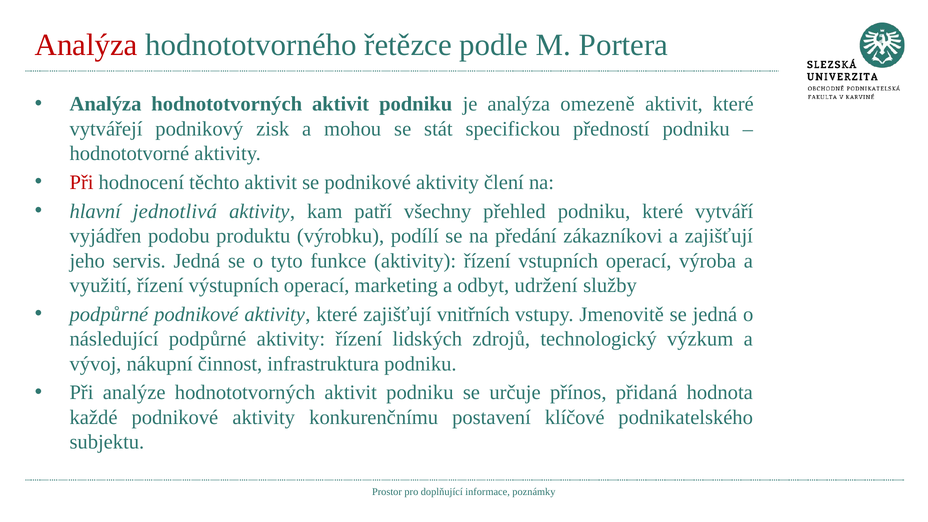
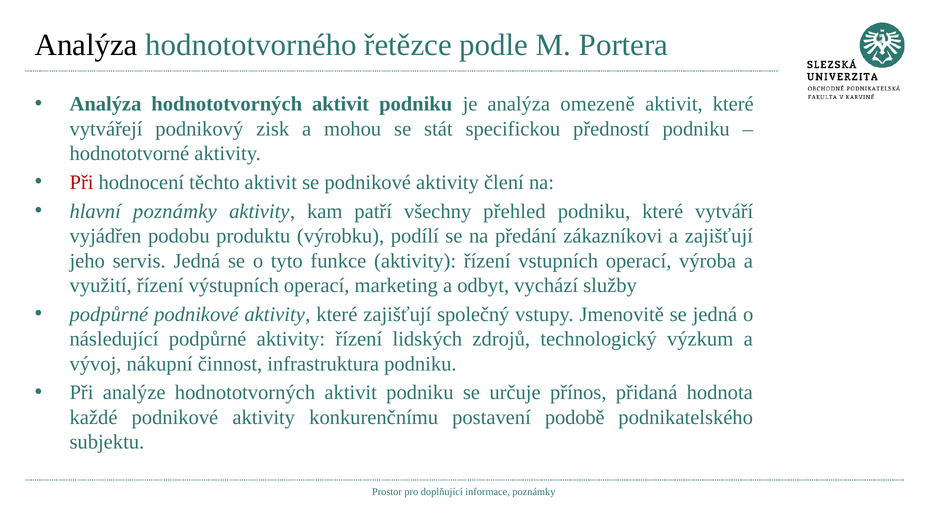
Analýza colour: red -> black (86, 45)
hlavní jednotlivá: jednotlivá -> poznámky (175, 211)
udržení: udržení -> vychází (546, 285)
vnitřních: vnitřních -> společný (473, 314)
klíčové: klíčové -> podobě (575, 417)
